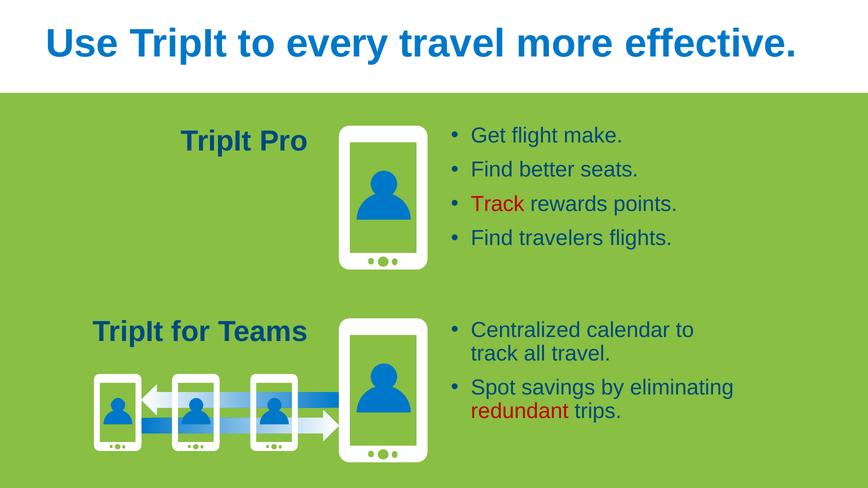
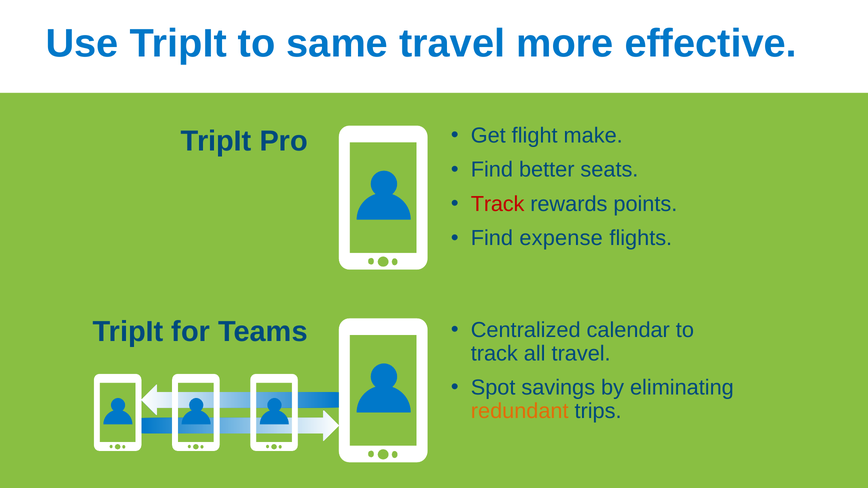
every: every -> same (337, 43)
travelers: travelers -> expense (561, 238)
redundant colour: red -> orange (520, 411)
